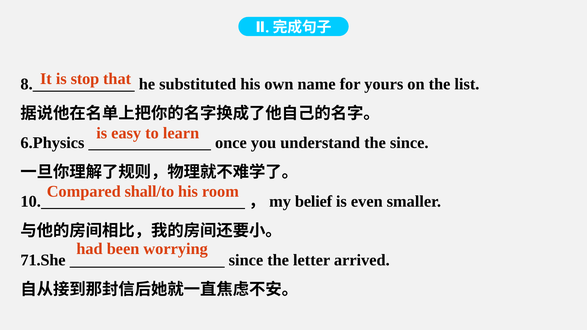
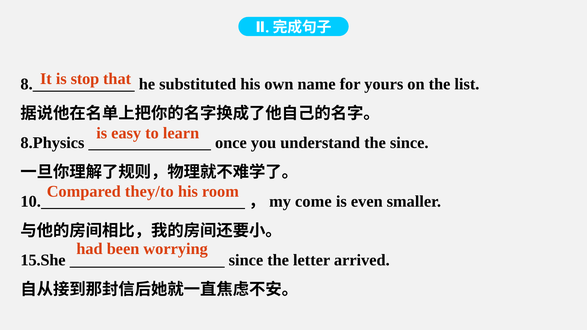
6.Physics: 6.Physics -> 8.Physics (52, 143)
shall/to: shall/to -> they/to (149, 192)
belief: belief -> come (313, 202)
71.She: 71.She -> 15.She (43, 260)
